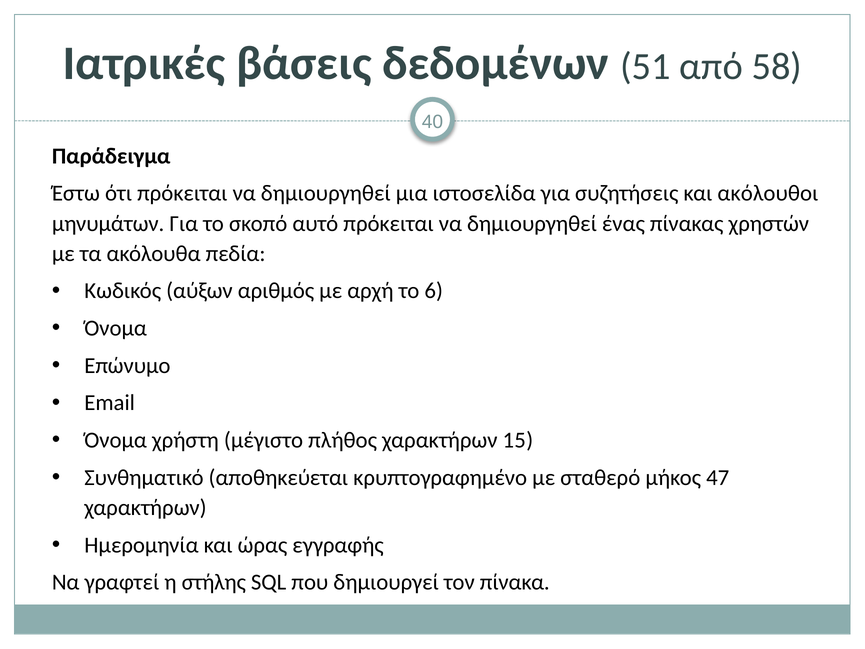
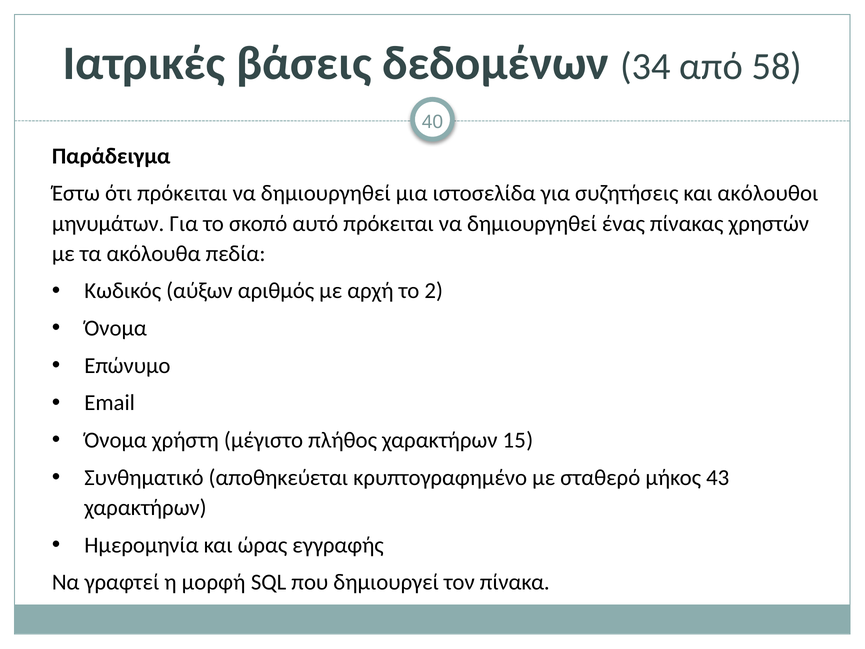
51: 51 -> 34 (646, 67)
6: 6 -> 2 (434, 291)
47: 47 -> 43 (718, 477)
στήλης: στήλης -> μορφή (214, 582)
